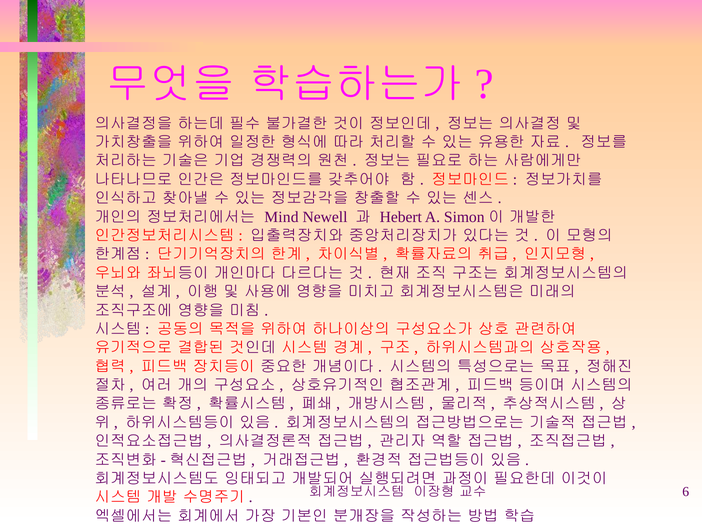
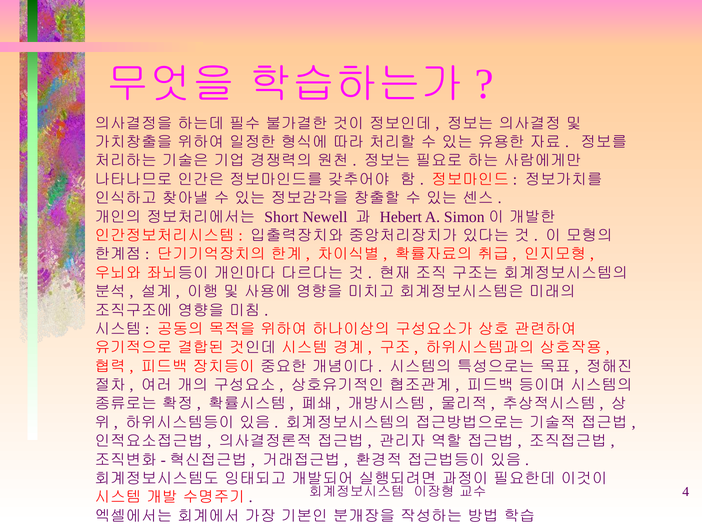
Mind: Mind -> Short (281, 217)
6: 6 -> 4 (686, 492)
